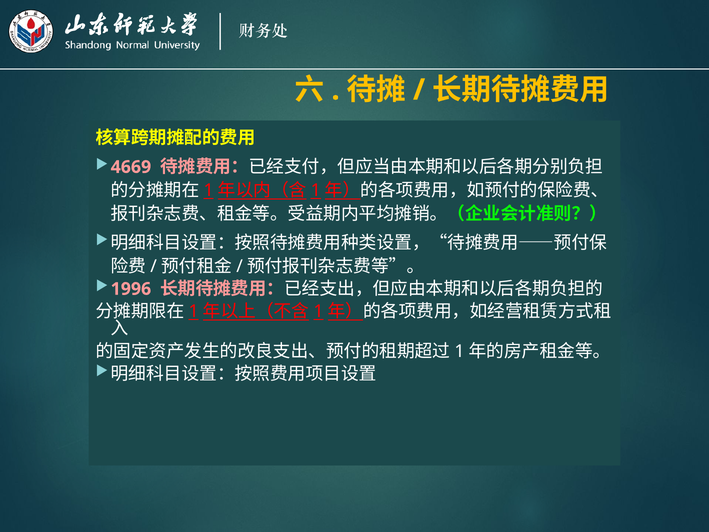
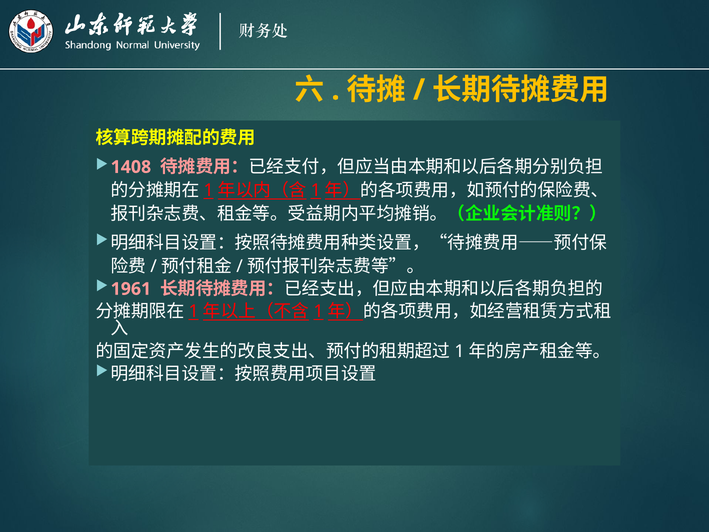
4669: 4669 -> 1408 (131, 167)
1996: 1996 -> 1961 (131, 289)
